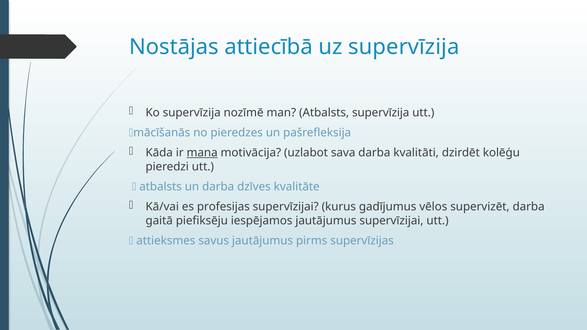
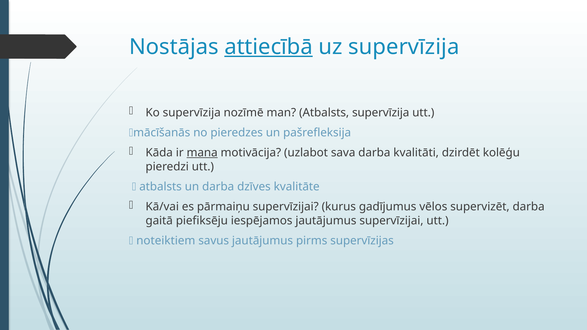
attiecībā underline: none -> present (269, 47)
profesijas: profesijas -> pārmaiņu (223, 207)
attieksmes: attieksmes -> noteiktiem (166, 241)
